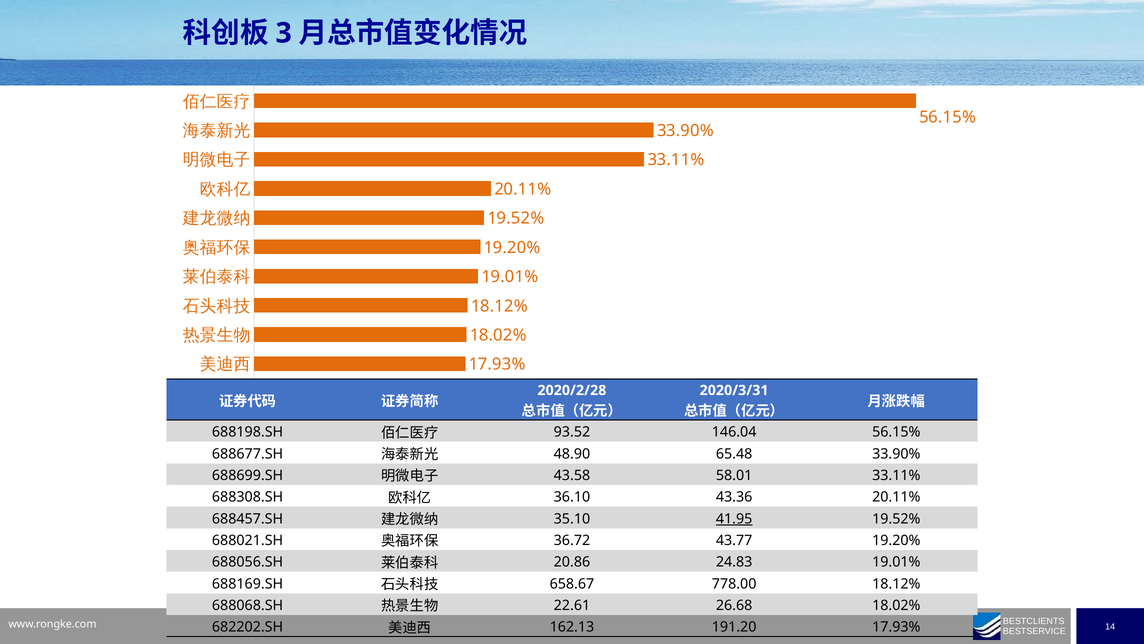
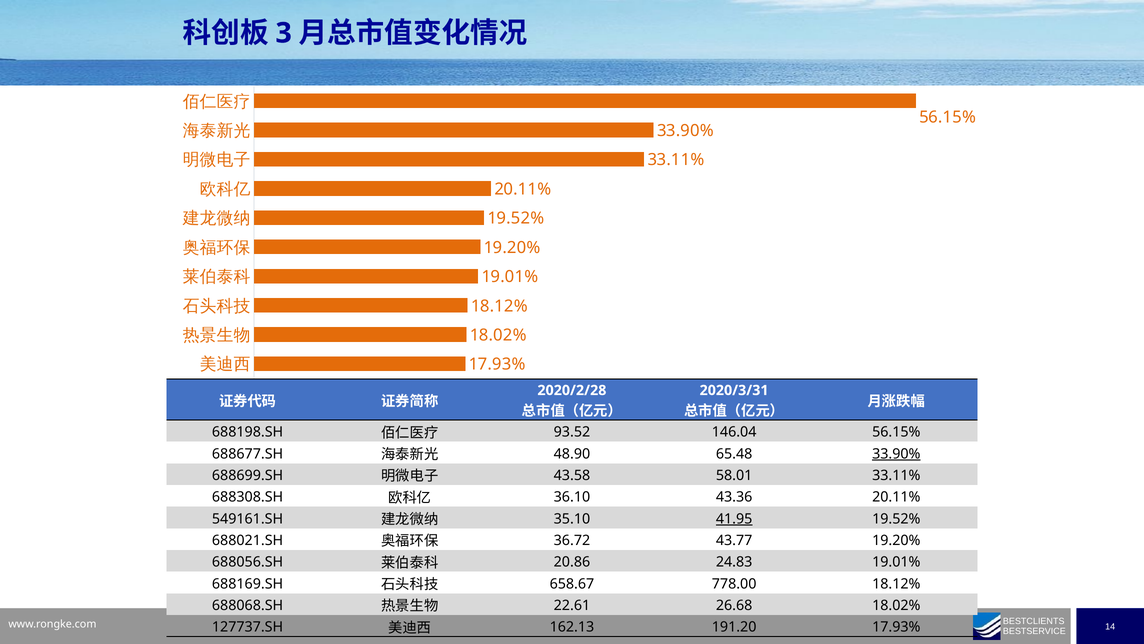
33.90% underline: none -> present (896, 453)
688457.SH: 688457.SH -> 549161.SH (248, 518)
682202.SH: 682202.SH -> 127737.SH (248, 627)
